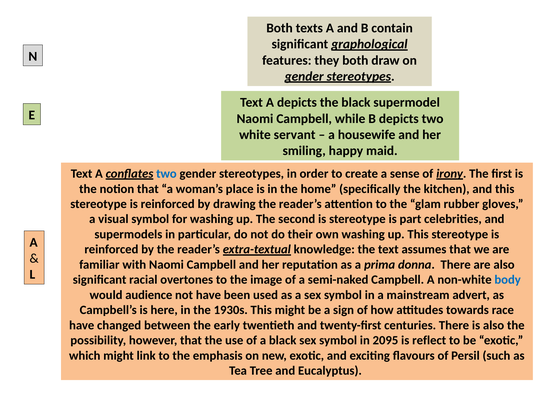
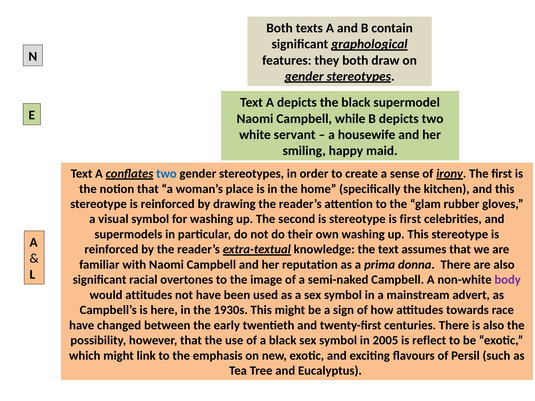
is part: part -> first (410, 219)
body colour: blue -> purple (508, 280)
would audience: audience -> attitudes (149, 295)
2095: 2095 -> 2005 (385, 341)
